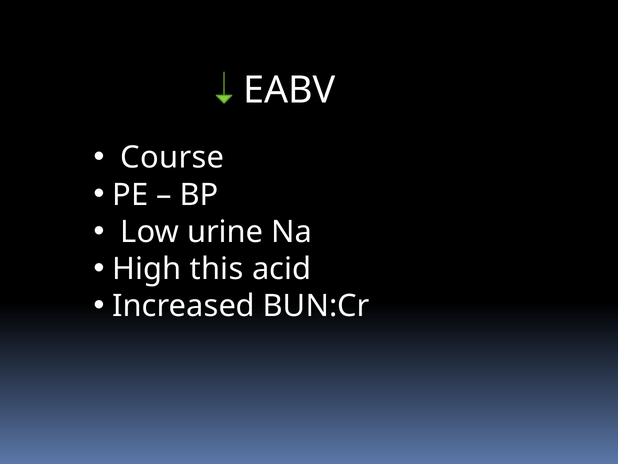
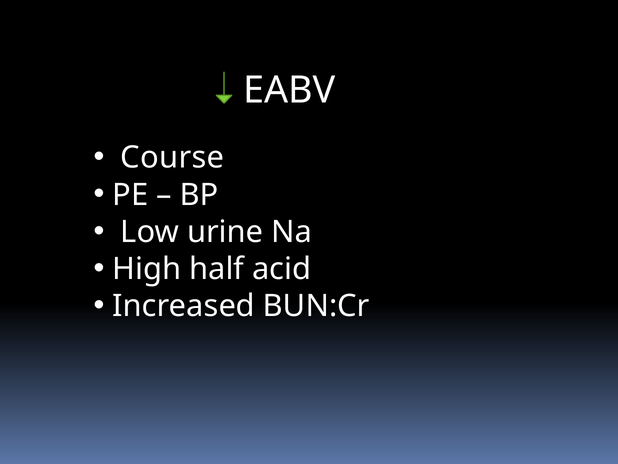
this: this -> half (217, 269)
